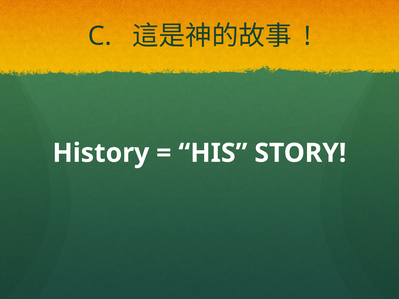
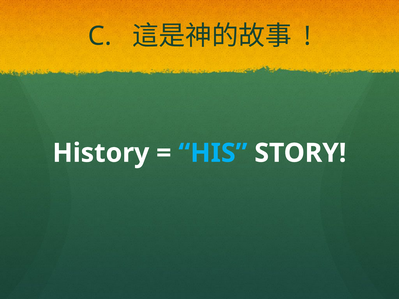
HIS colour: white -> light blue (213, 153)
